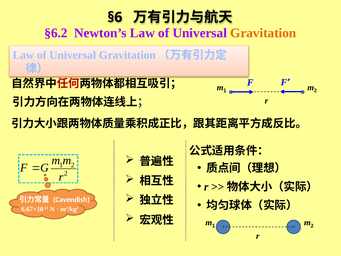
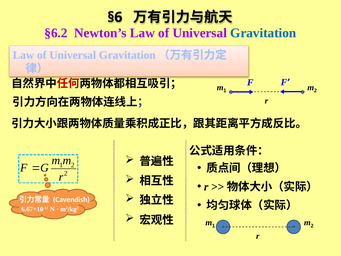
Gravitation colour: orange -> blue (263, 33)
